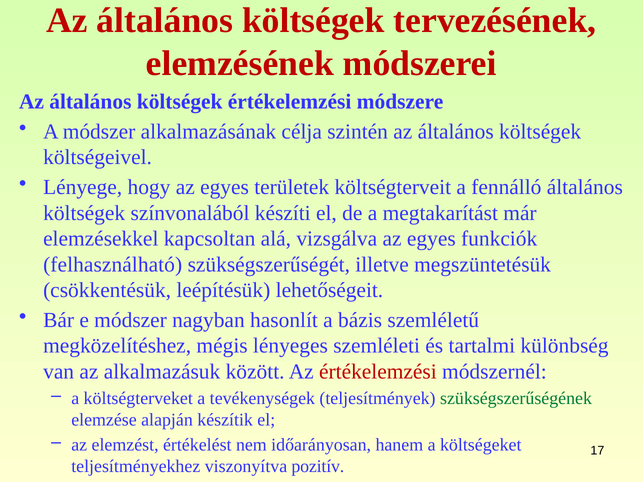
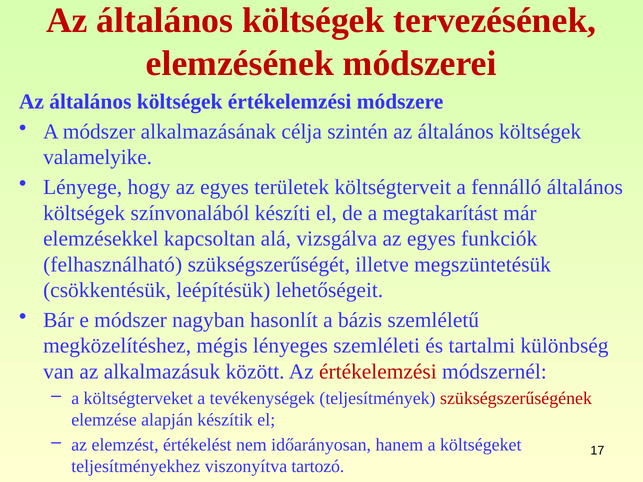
költségeivel: költségeivel -> valamelyike (98, 157)
szükségszerűségének colour: green -> red (516, 399)
pozitív: pozitív -> tartozó (318, 467)
